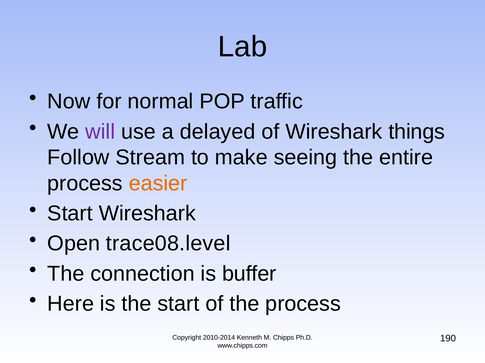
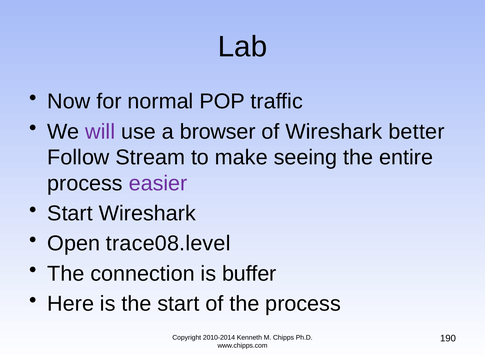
delayed: delayed -> browser (218, 132)
things: things -> better (416, 132)
easier colour: orange -> purple (158, 184)
